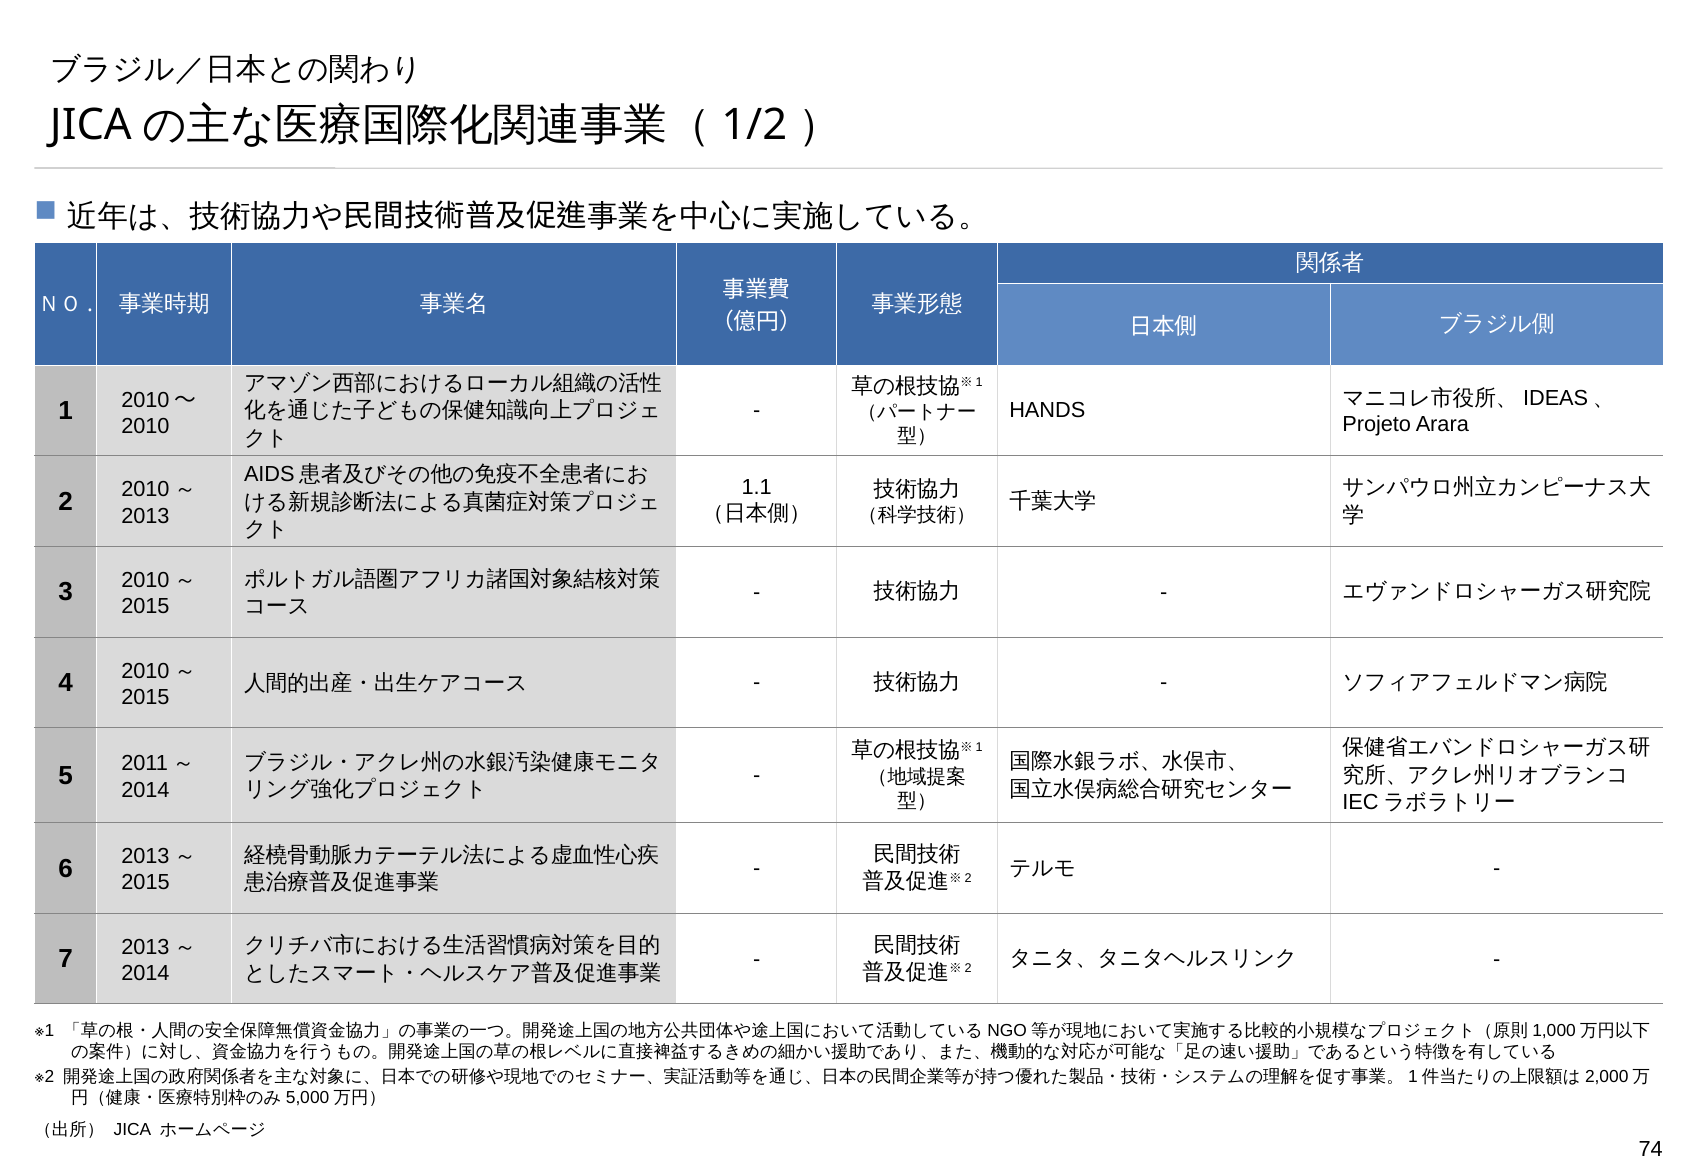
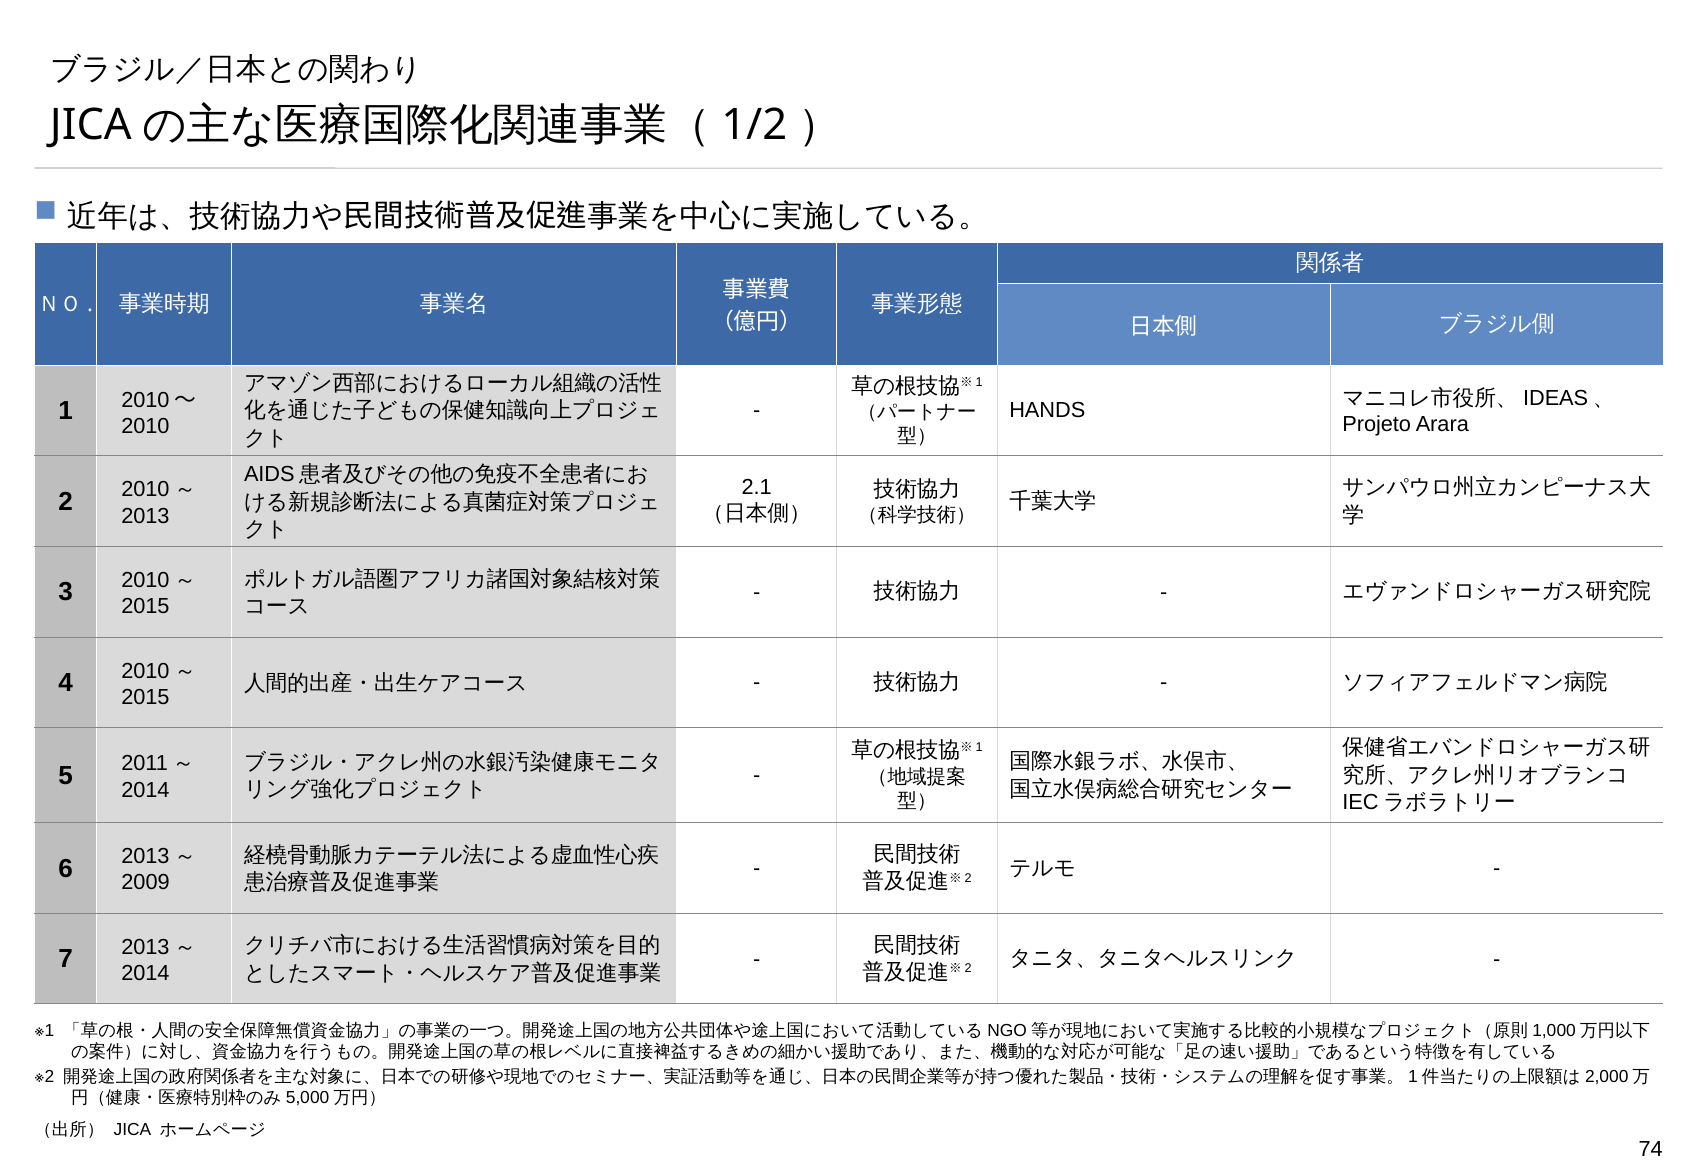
1.1: 1.1 -> 2.1 (757, 488)
2015: 2015 -> 2009 (146, 883)
